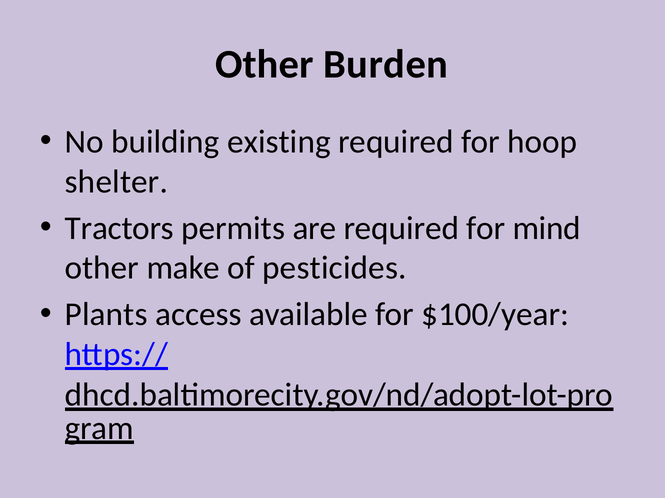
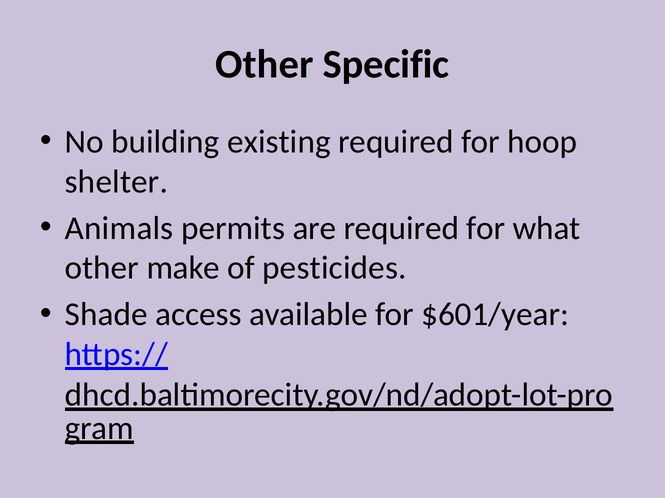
Burden: Burden -> Specific (386, 64)
Tractors: Tractors -> Animals (119, 228)
mind: mind -> what (547, 228)
Plants: Plants -> Shade (106, 315)
$100/year: $100/year -> $601/year (495, 315)
